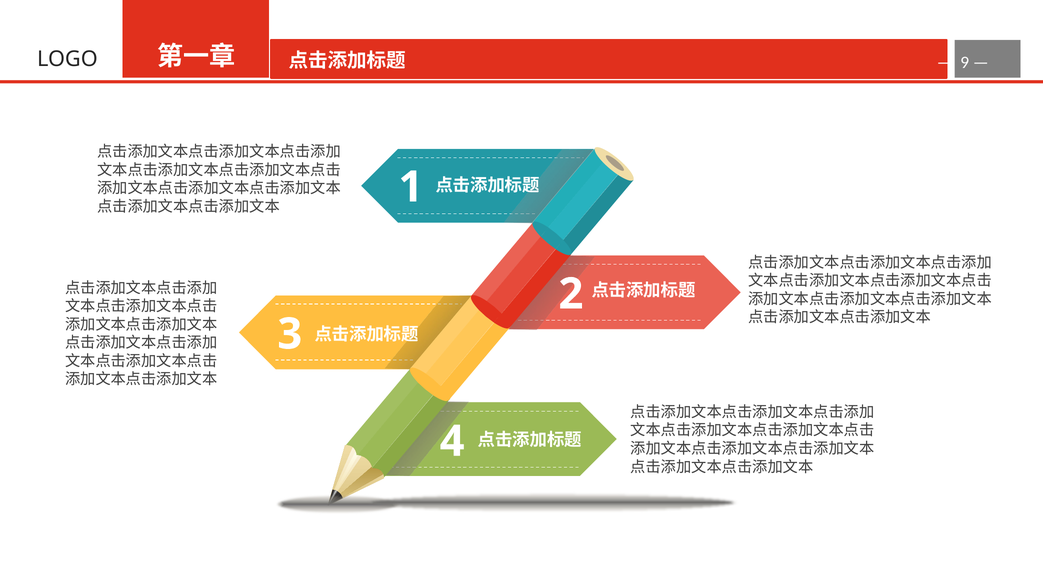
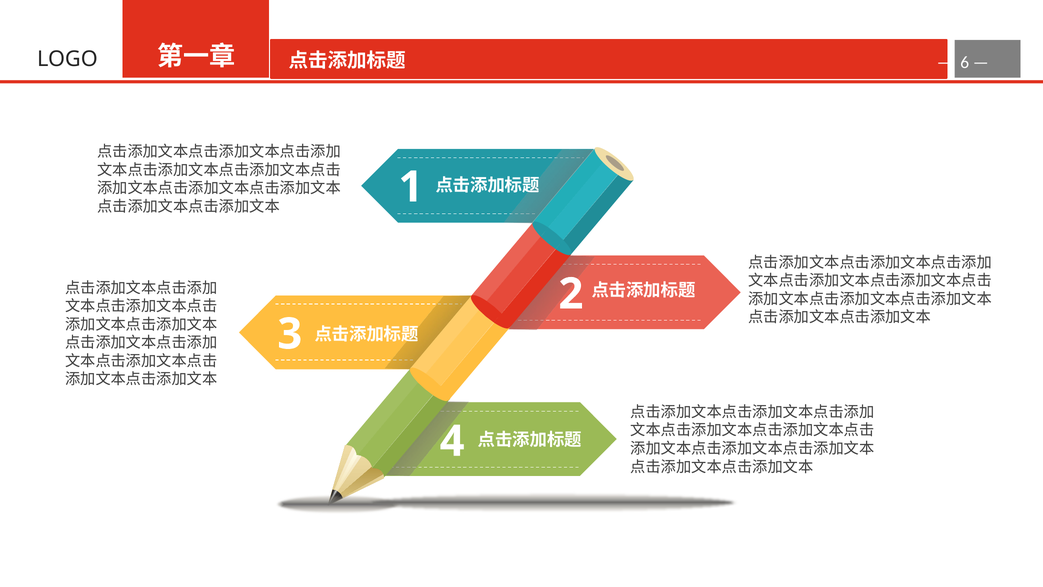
9: 9 -> 6 (965, 62)
